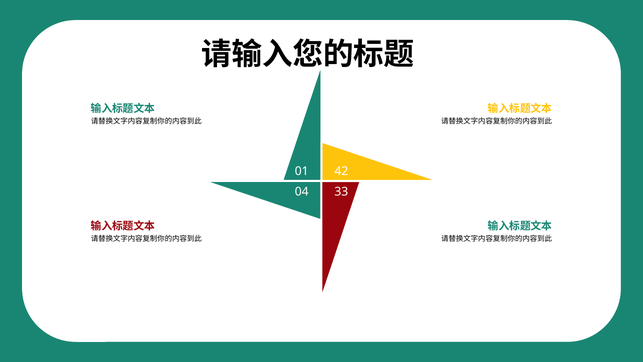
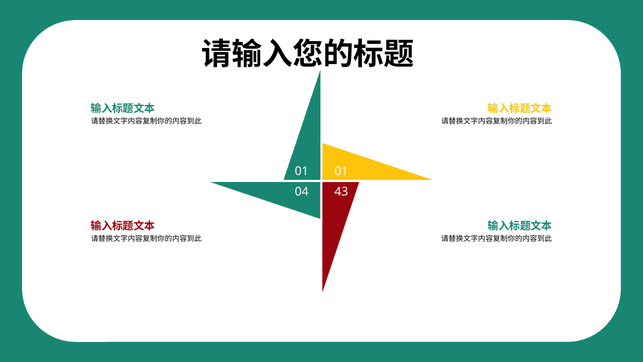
01 42: 42 -> 01 (341, 171)
33: 33 -> 43 (341, 191)
